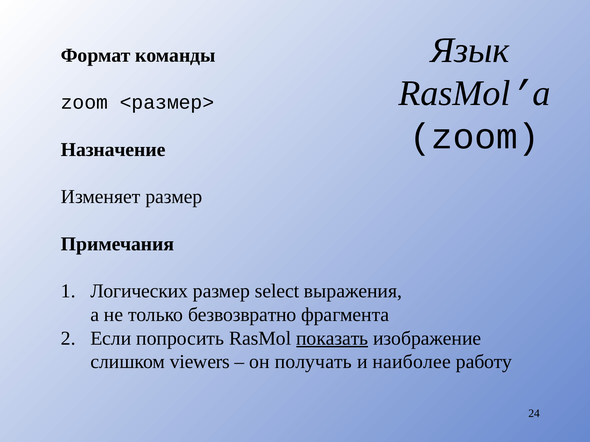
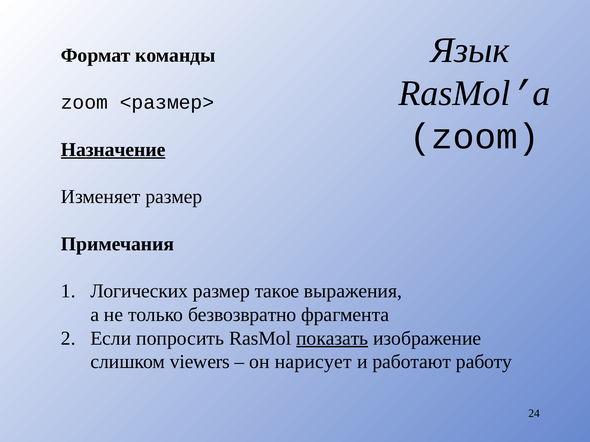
Назначение underline: none -> present (113, 150)
select: select -> такое (277, 291)
получать: получать -> нарисует (313, 362)
наиболее: наиболее -> работают (412, 362)
